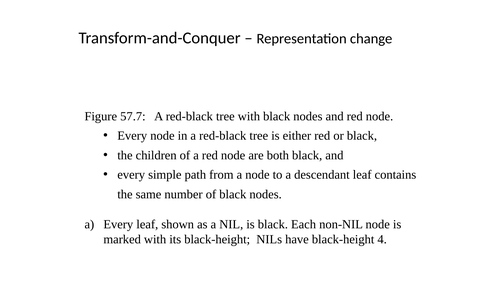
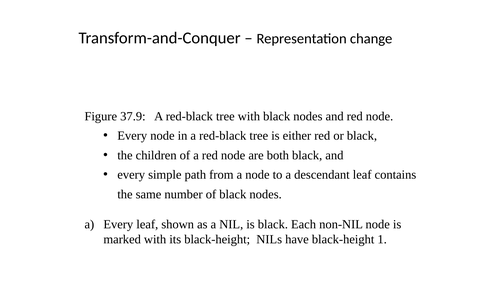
57.7: 57.7 -> 37.9 (133, 117)
4: 4 -> 1 (382, 239)
